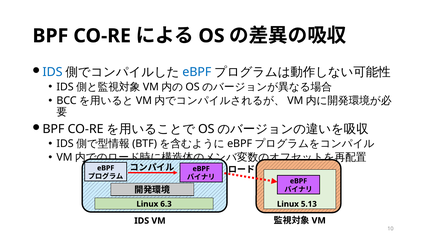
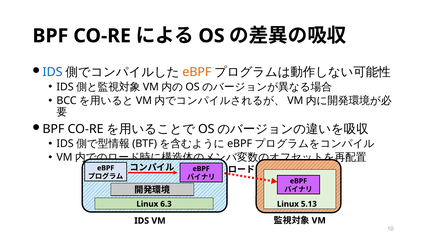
eBPF colour: blue -> orange (197, 72)
